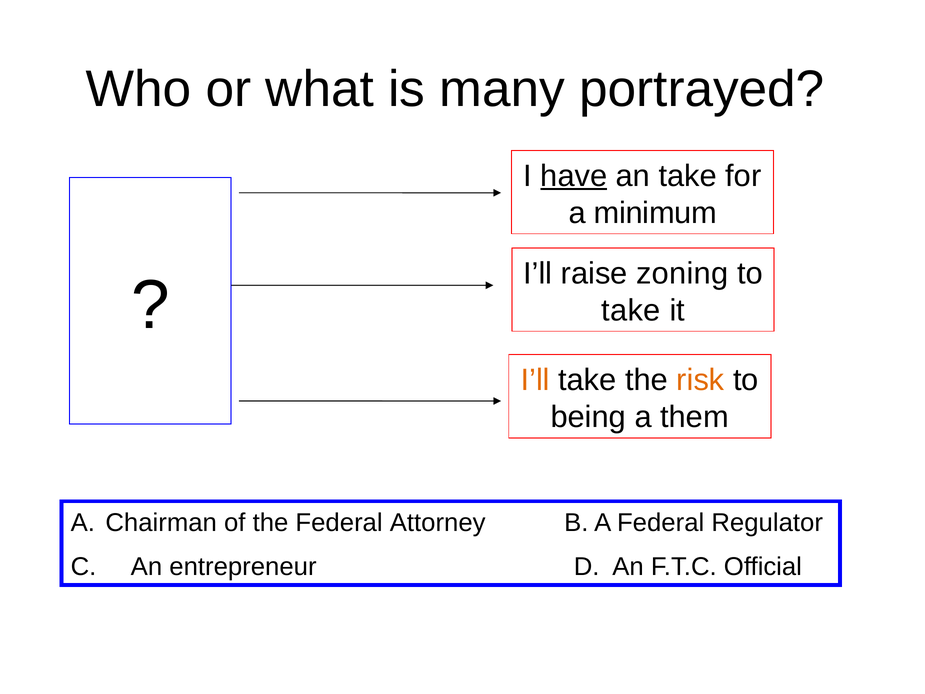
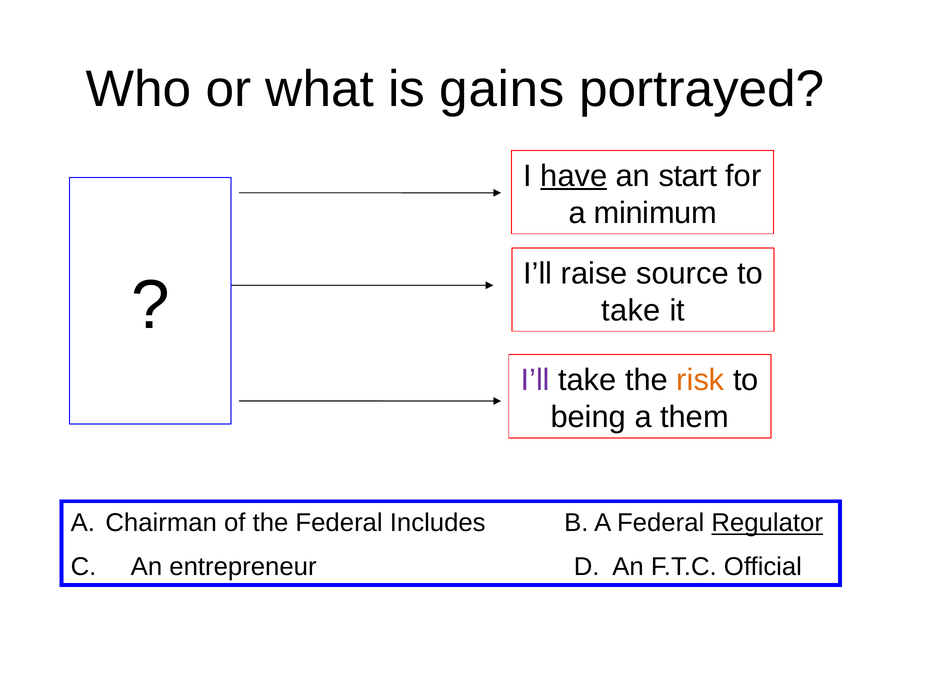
many: many -> gains (502, 89)
an take: take -> start (688, 176)
zoning: zoning -> source (682, 273)
I’ll colour: orange -> purple (535, 380)
Attorney: Attorney -> Includes (438, 523)
Regulator underline: none -> present (767, 523)
